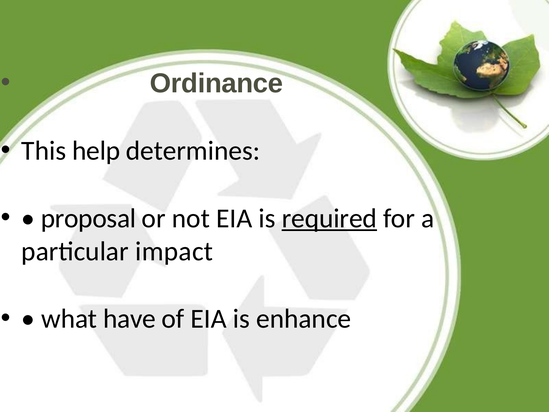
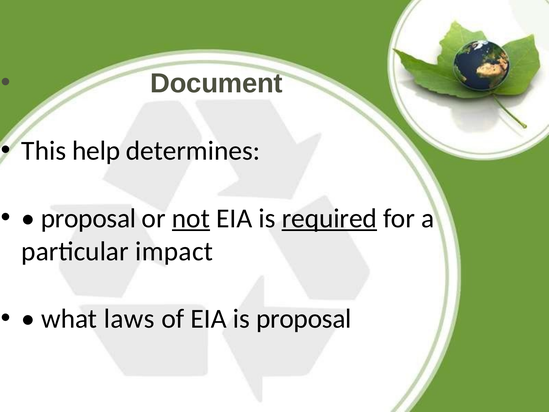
Ordinance: Ordinance -> Document (216, 83)
not underline: none -> present (191, 218)
have: have -> laws (129, 319)
is enhance: enhance -> proposal (304, 319)
